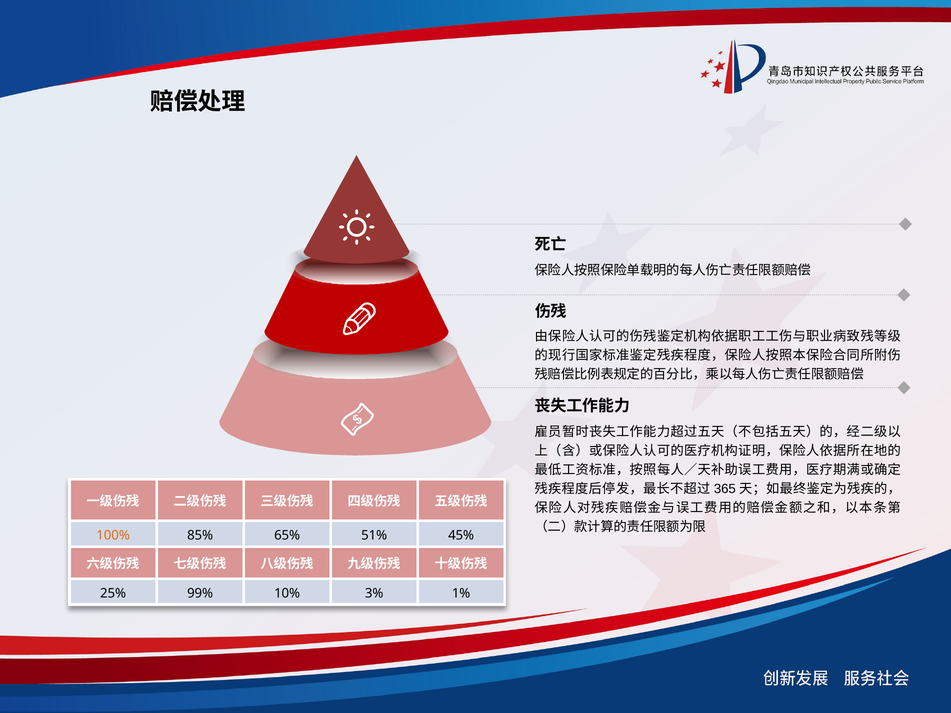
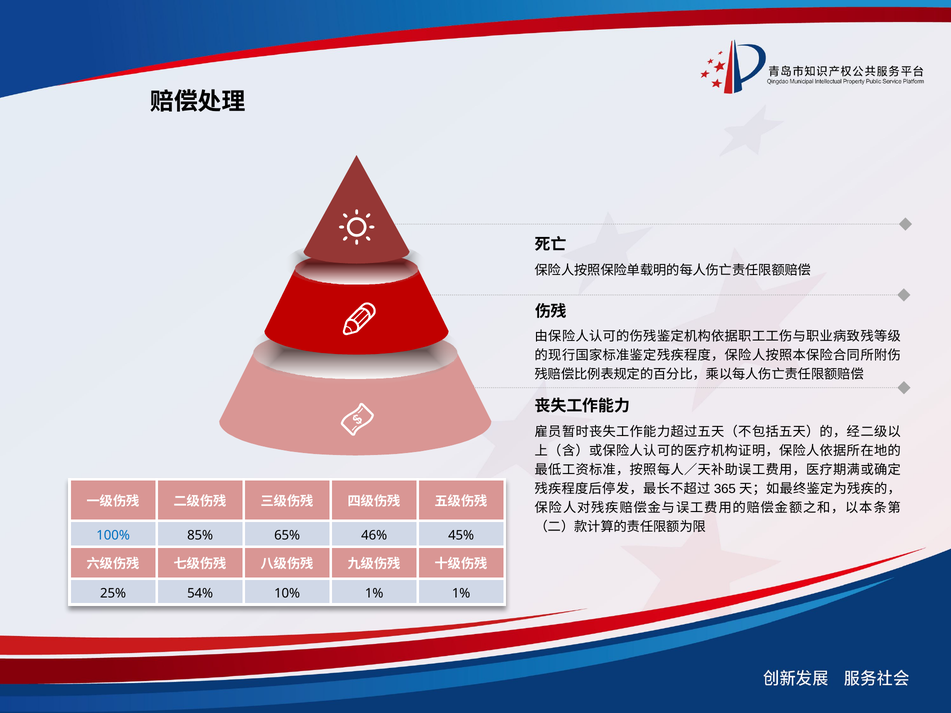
100% colour: orange -> blue (113, 536)
51%: 51% -> 46% (374, 536)
99%: 99% -> 54% (200, 593)
10% 3%: 3% -> 1% (374, 593)
